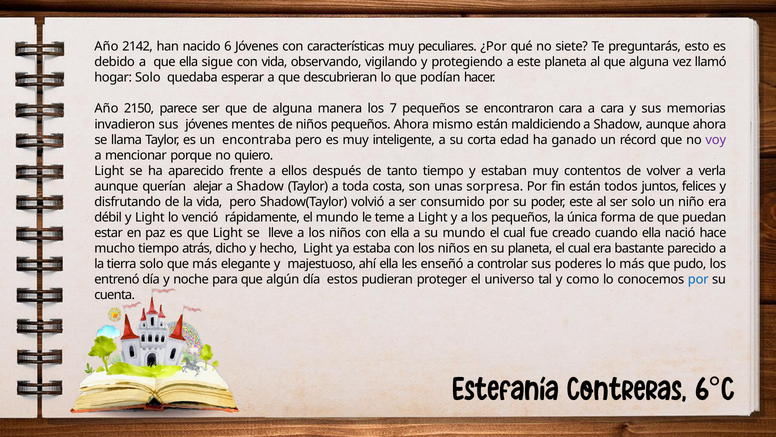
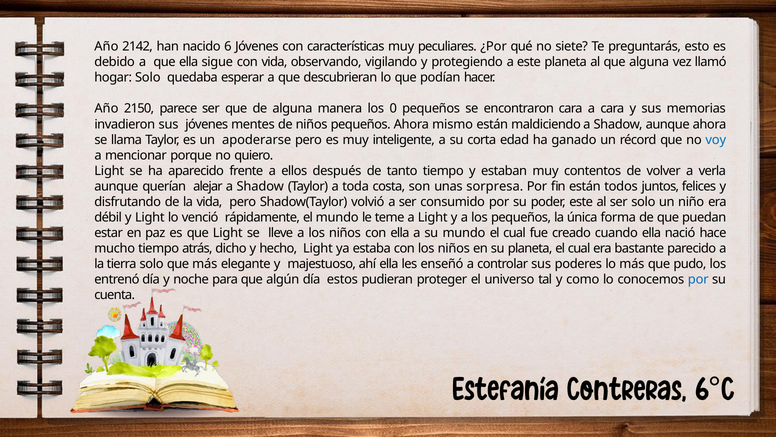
7: 7 -> 0 (393, 109)
encontraba: encontraba -> apoderarse (257, 140)
voy colour: purple -> blue (716, 140)
